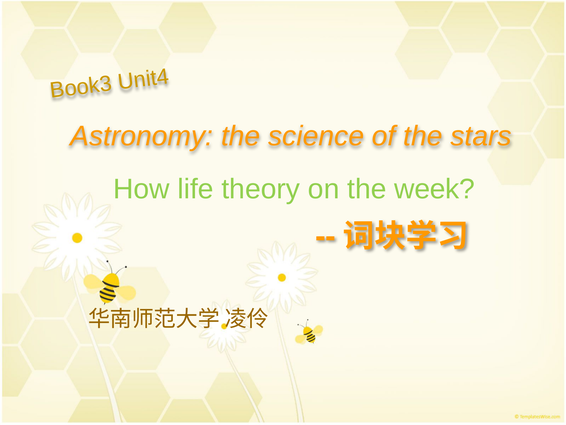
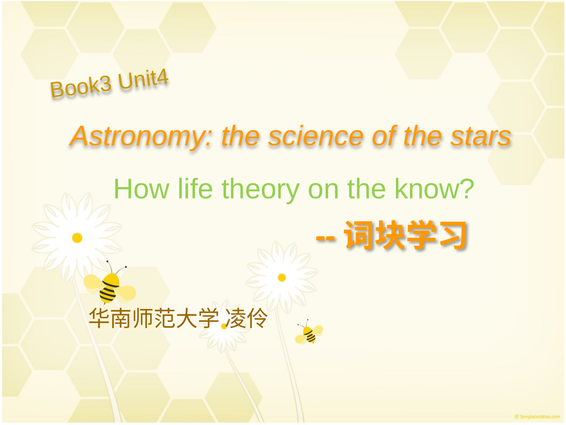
week: week -> know (435, 189)
